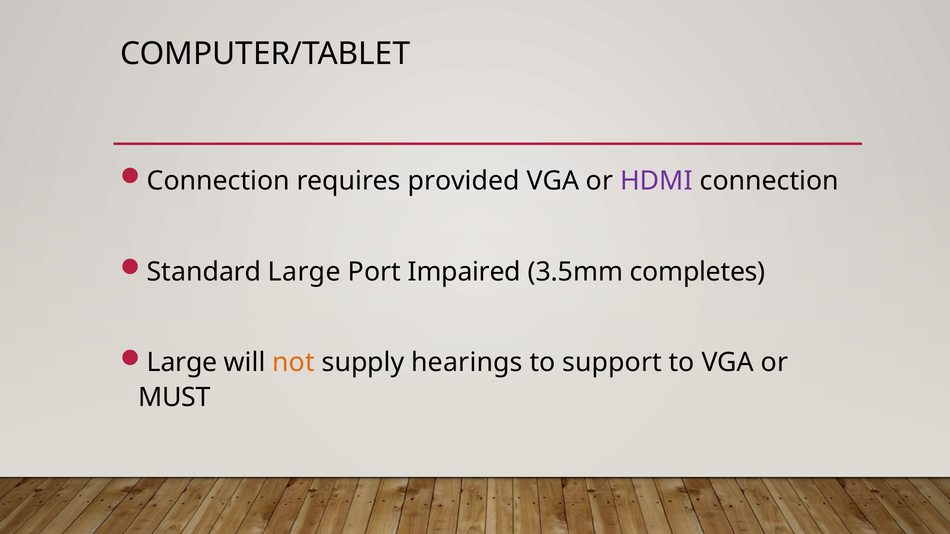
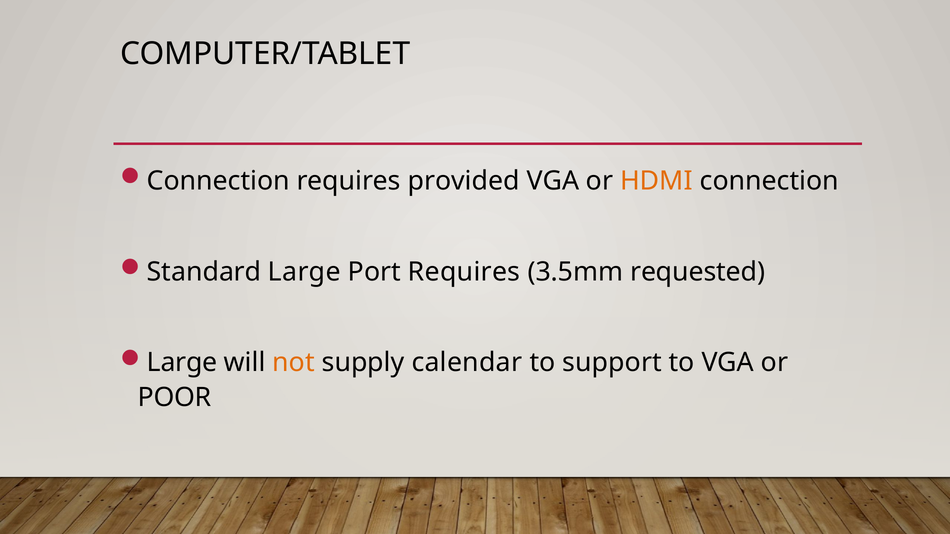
HDMI colour: purple -> orange (656, 181)
Port Impaired: Impaired -> Requires (464, 272)
completes: completes -> requested (698, 272)
hearings: hearings -> calendar (467, 363)
MUST: MUST -> POOR (174, 398)
